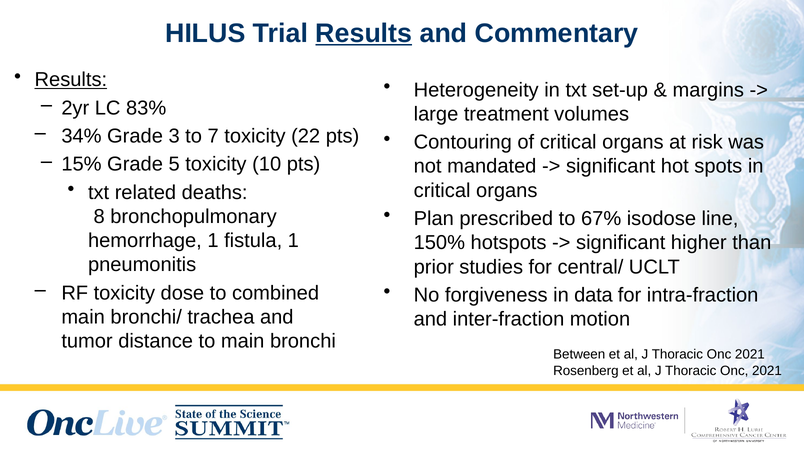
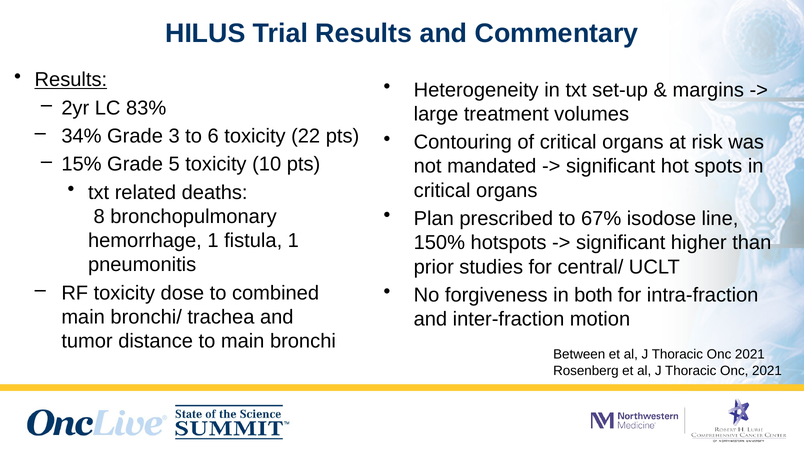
Results underline: present -> none (364, 33)
7: 7 -> 6 (213, 136)
data: data -> both (593, 295)
